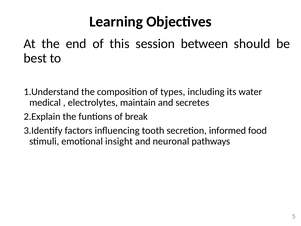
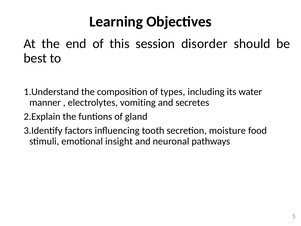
between: between -> disorder (204, 44)
medical: medical -> manner (45, 102)
maintain: maintain -> vomiting (138, 102)
break: break -> gland (136, 116)
informed: informed -> moisture (227, 130)
